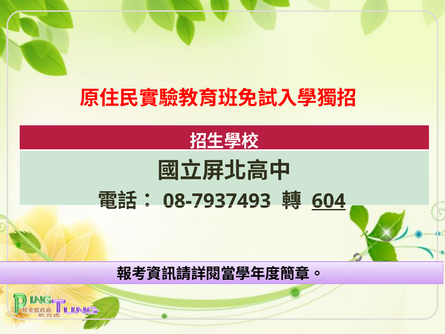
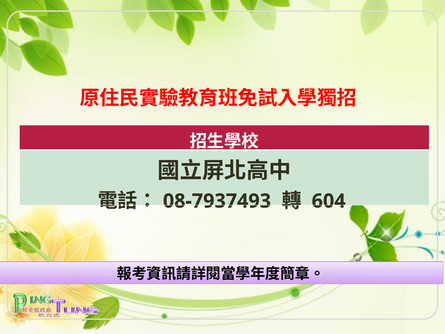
604 underline: present -> none (329, 201)
